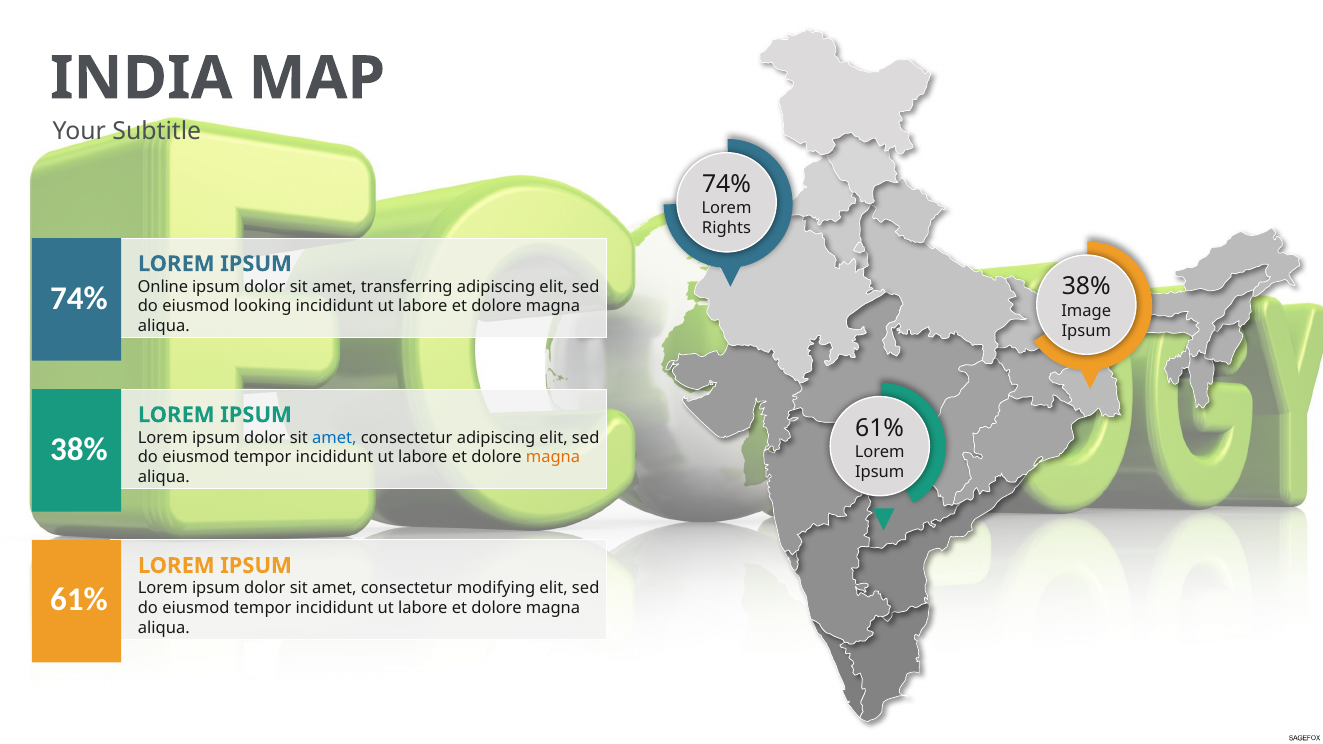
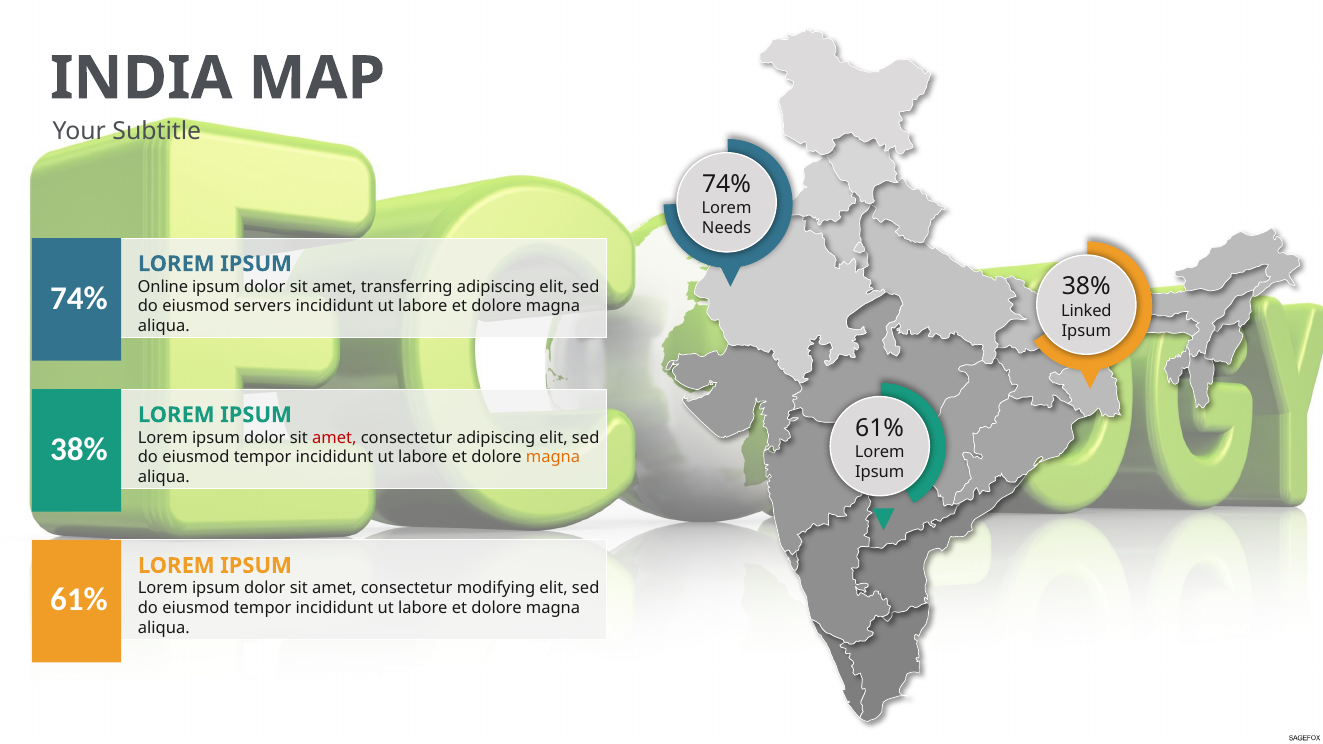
Rights: Rights -> Needs (727, 228)
looking: looking -> servers (263, 307)
Image: Image -> Linked (1086, 311)
amet colour: blue -> red (334, 438)
